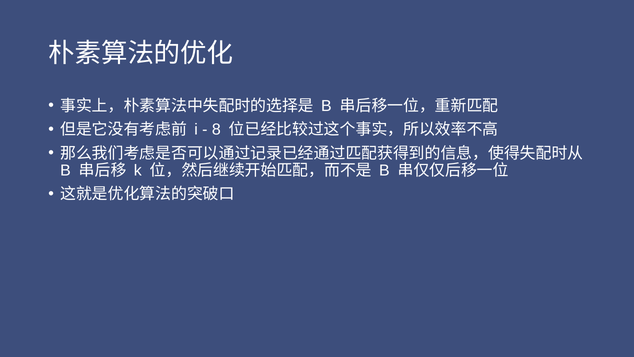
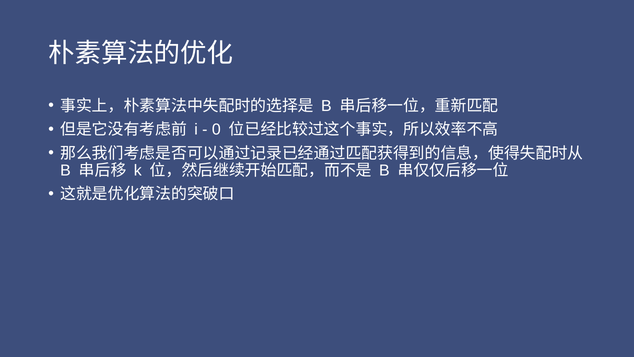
8: 8 -> 0 (216, 129)
